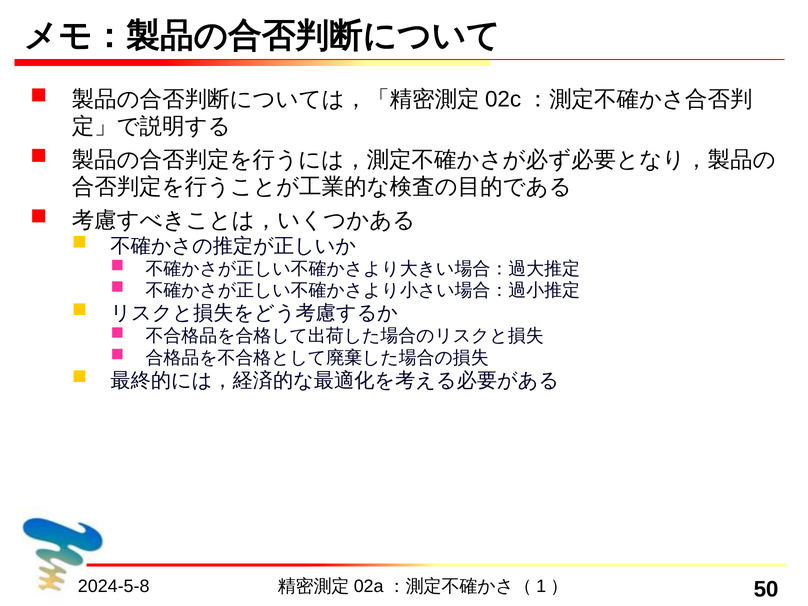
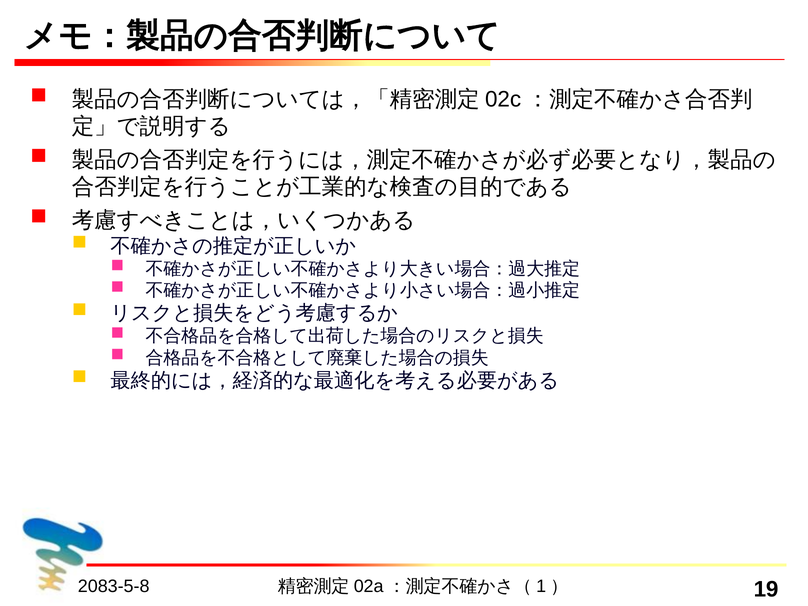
2024-5-8: 2024-5-8 -> 2083-5-8 (114, 586)
50: 50 -> 19 (766, 589)
